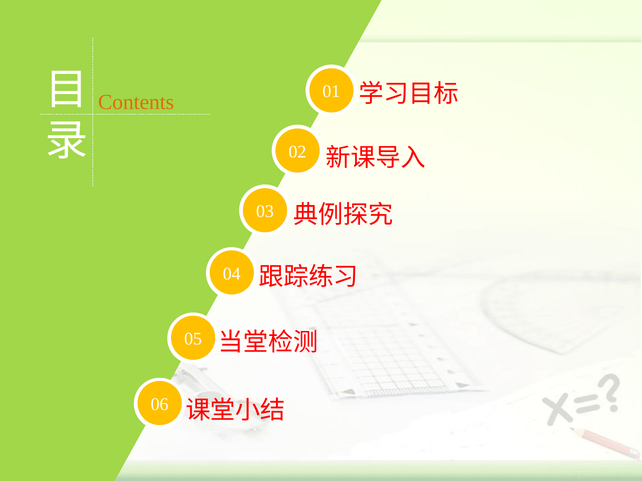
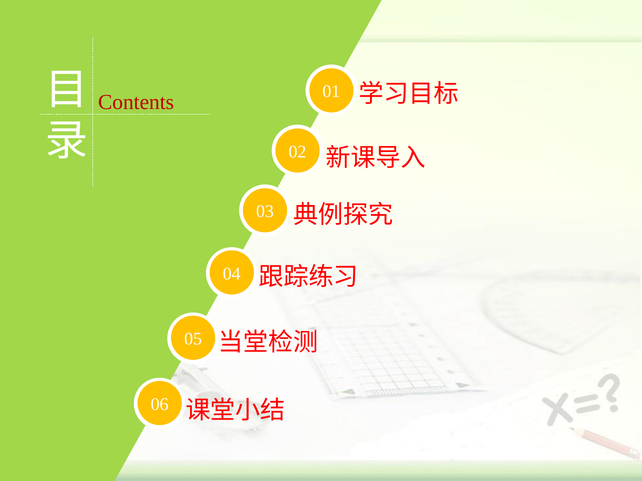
Contents colour: orange -> red (136, 102)
